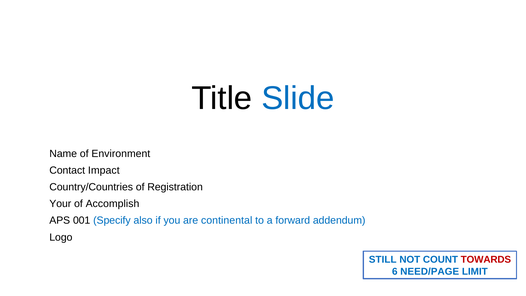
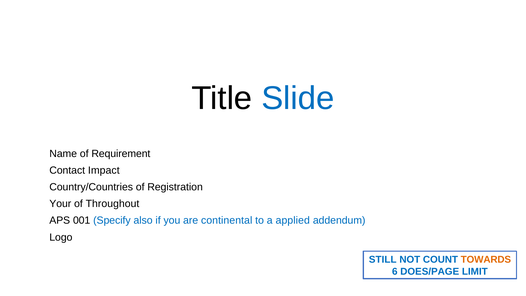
Environment: Environment -> Requirement (121, 154)
Accomplish: Accomplish -> Throughout (112, 204)
forward: forward -> applied (293, 220)
TOWARDS colour: red -> orange (486, 260)
NEED/PAGE: NEED/PAGE -> DOES/PAGE (430, 271)
